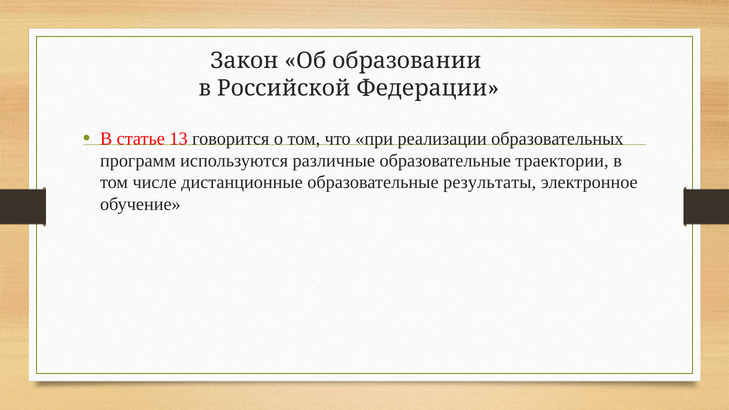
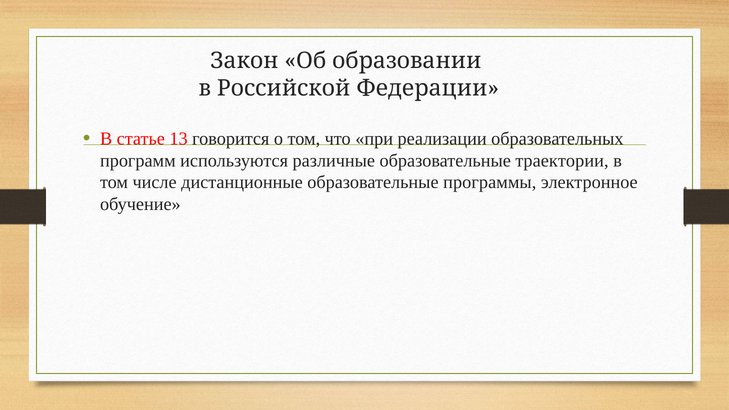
результаты: результаты -> программы (490, 182)
